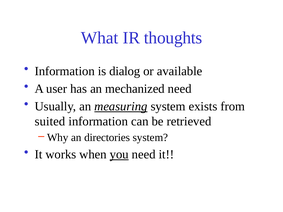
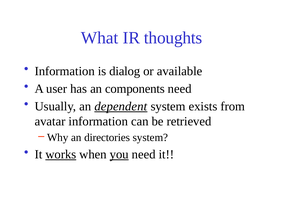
mechanized: mechanized -> components (135, 89)
measuring: measuring -> dependent (121, 106)
suited: suited -> avatar (50, 121)
works underline: none -> present (61, 155)
